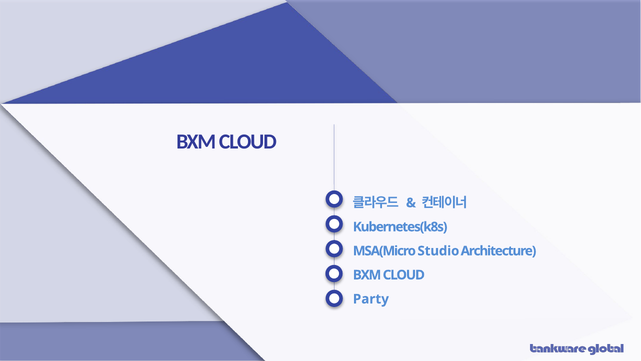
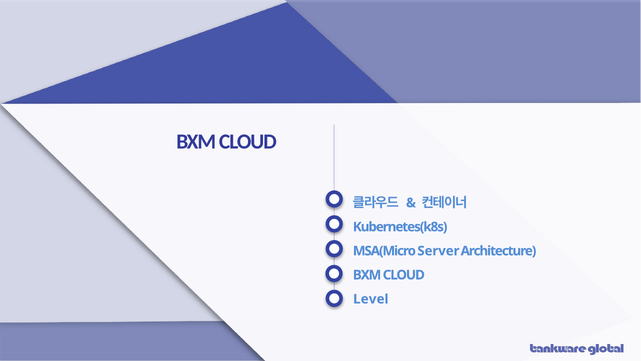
Studio: Studio -> Server (438, 251)
Party: Party -> Level (371, 299)
